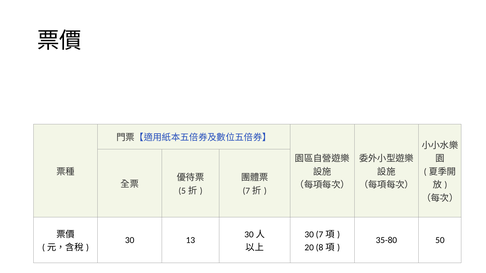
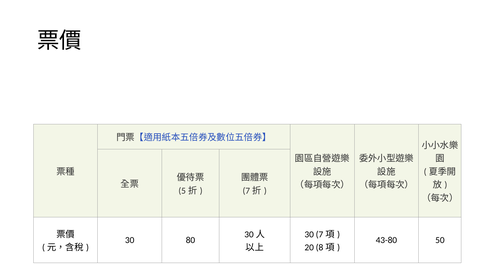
13: 13 -> 80 (190, 240)
35-80: 35-80 -> 43-80 (386, 240)
